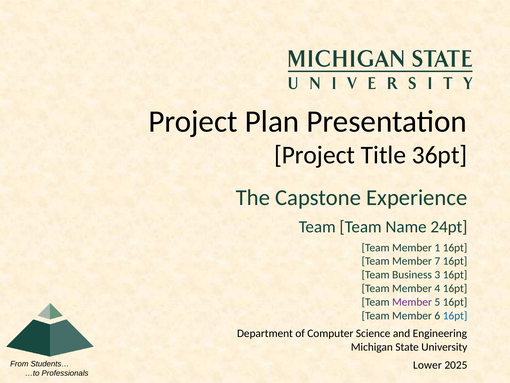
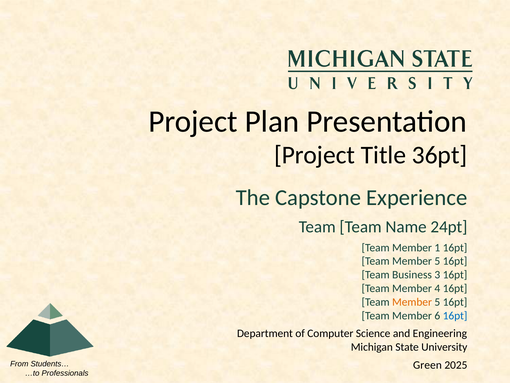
7: 7 -> 5 (437, 261)
Member colour: purple -> orange (412, 302)
Lower: Lower -> Green (427, 365)
